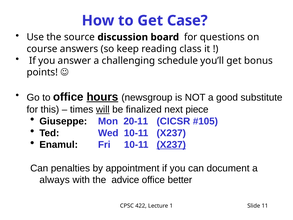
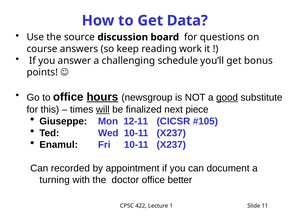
Case: Case -> Data (187, 21)
class: class -> work (191, 49)
good underline: none -> present (227, 97)
20-11: 20-11 -> 12-11 (136, 121)
X237 underline: present -> none (171, 145)
penalties: penalties -> recorded (70, 168)
always: always -> turning (55, 180)
advice: advice -> doctor (125, 180)
